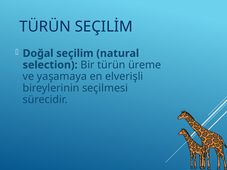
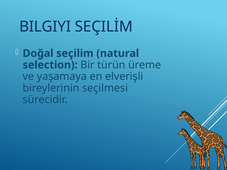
TÜRÜN: TÜRÜN -> BILGIYI (45, 27)
